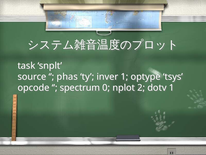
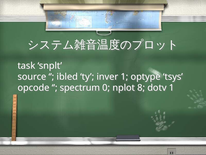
phas: phas -> ibled (67, 77)
2: 2 -> 8 (141, 88)
